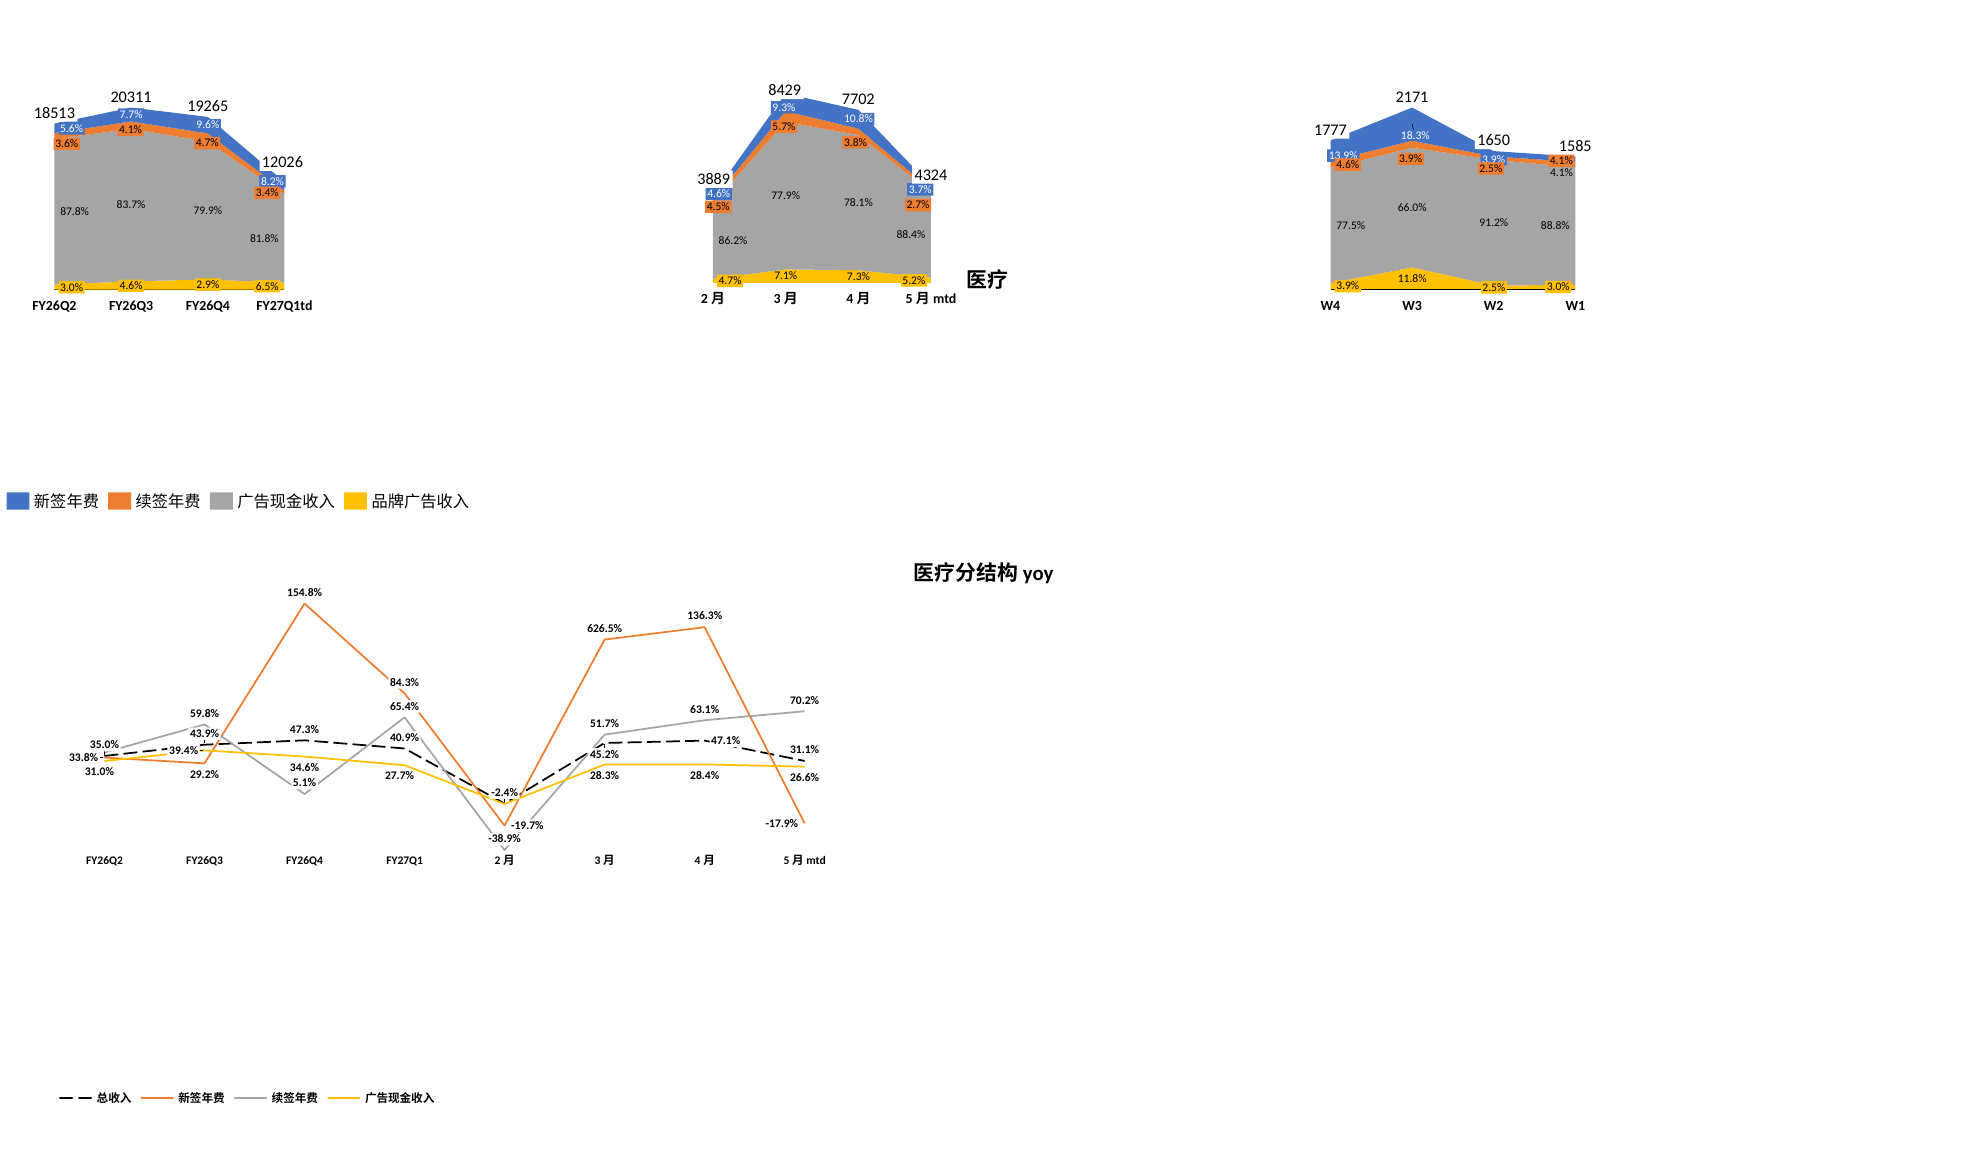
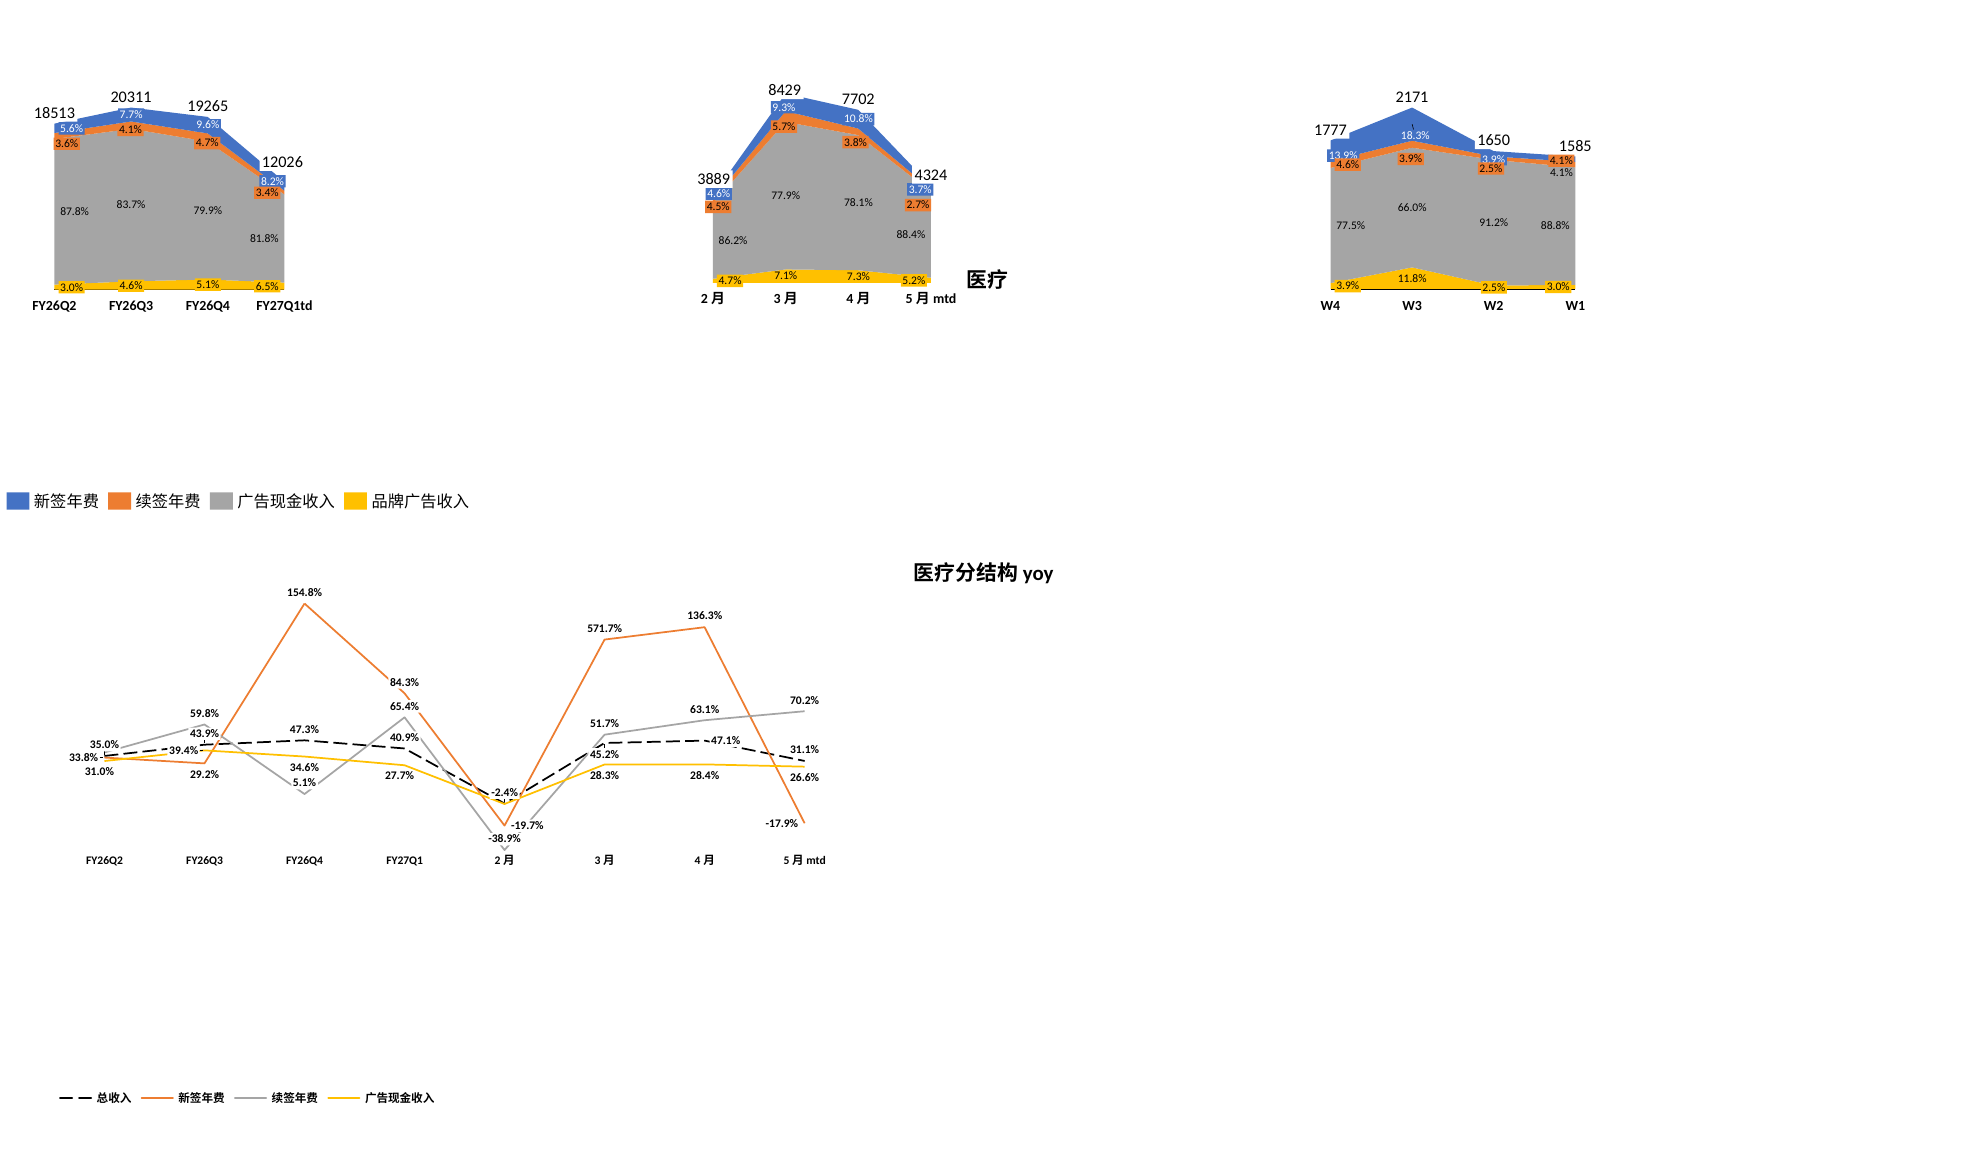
2.9%: 2.9% -> 5.1% (208, 285)
626.5%: 626.5% -> 571.7% (605, 629)
